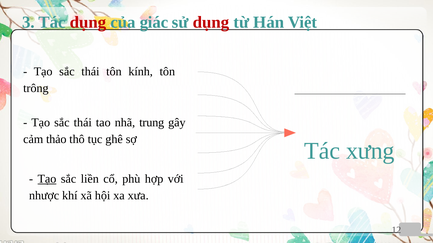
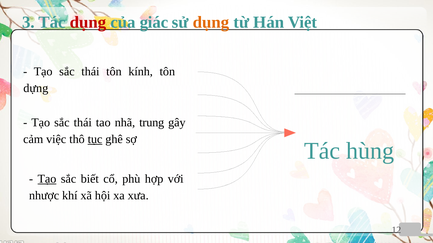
dụng colour: red -> orange (211, 22)
trông: trông -> dựng (36, 88)
thảo: thảo -> việc (56, 139)
tục underline: none -> present (95, 139)
xưng: xưng -> hùng (370, 151)
liền: liền -> biết (90, 179)
